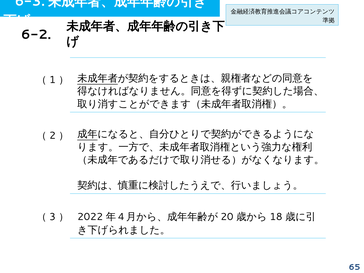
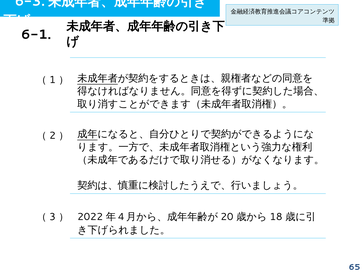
6-2: 6-2 -> 6-1 (36, 34)
